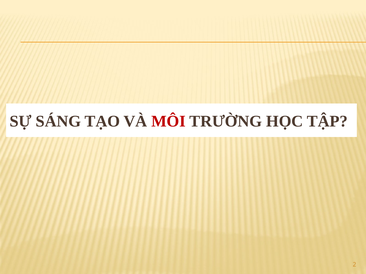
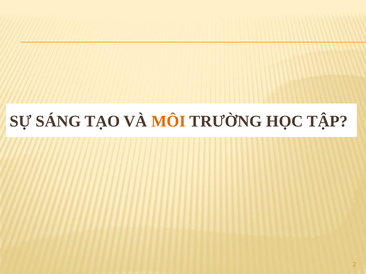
MÔI colour: red -> orange (168, 122)
